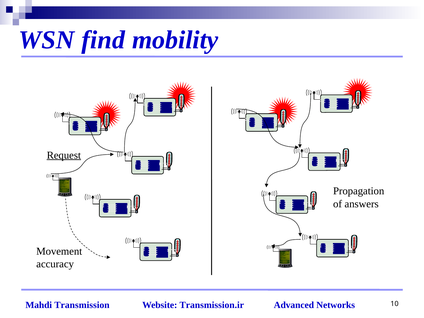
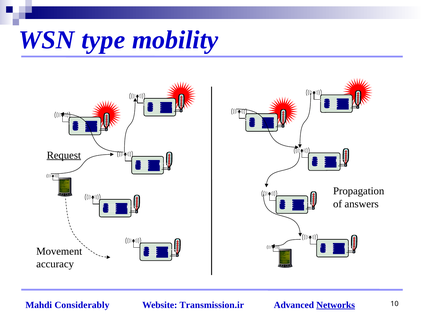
find: find -> type (103, 40)
Transmission: Transmission -> Considerably (82, 305)
Networks underline: none -> present (336, 305)
